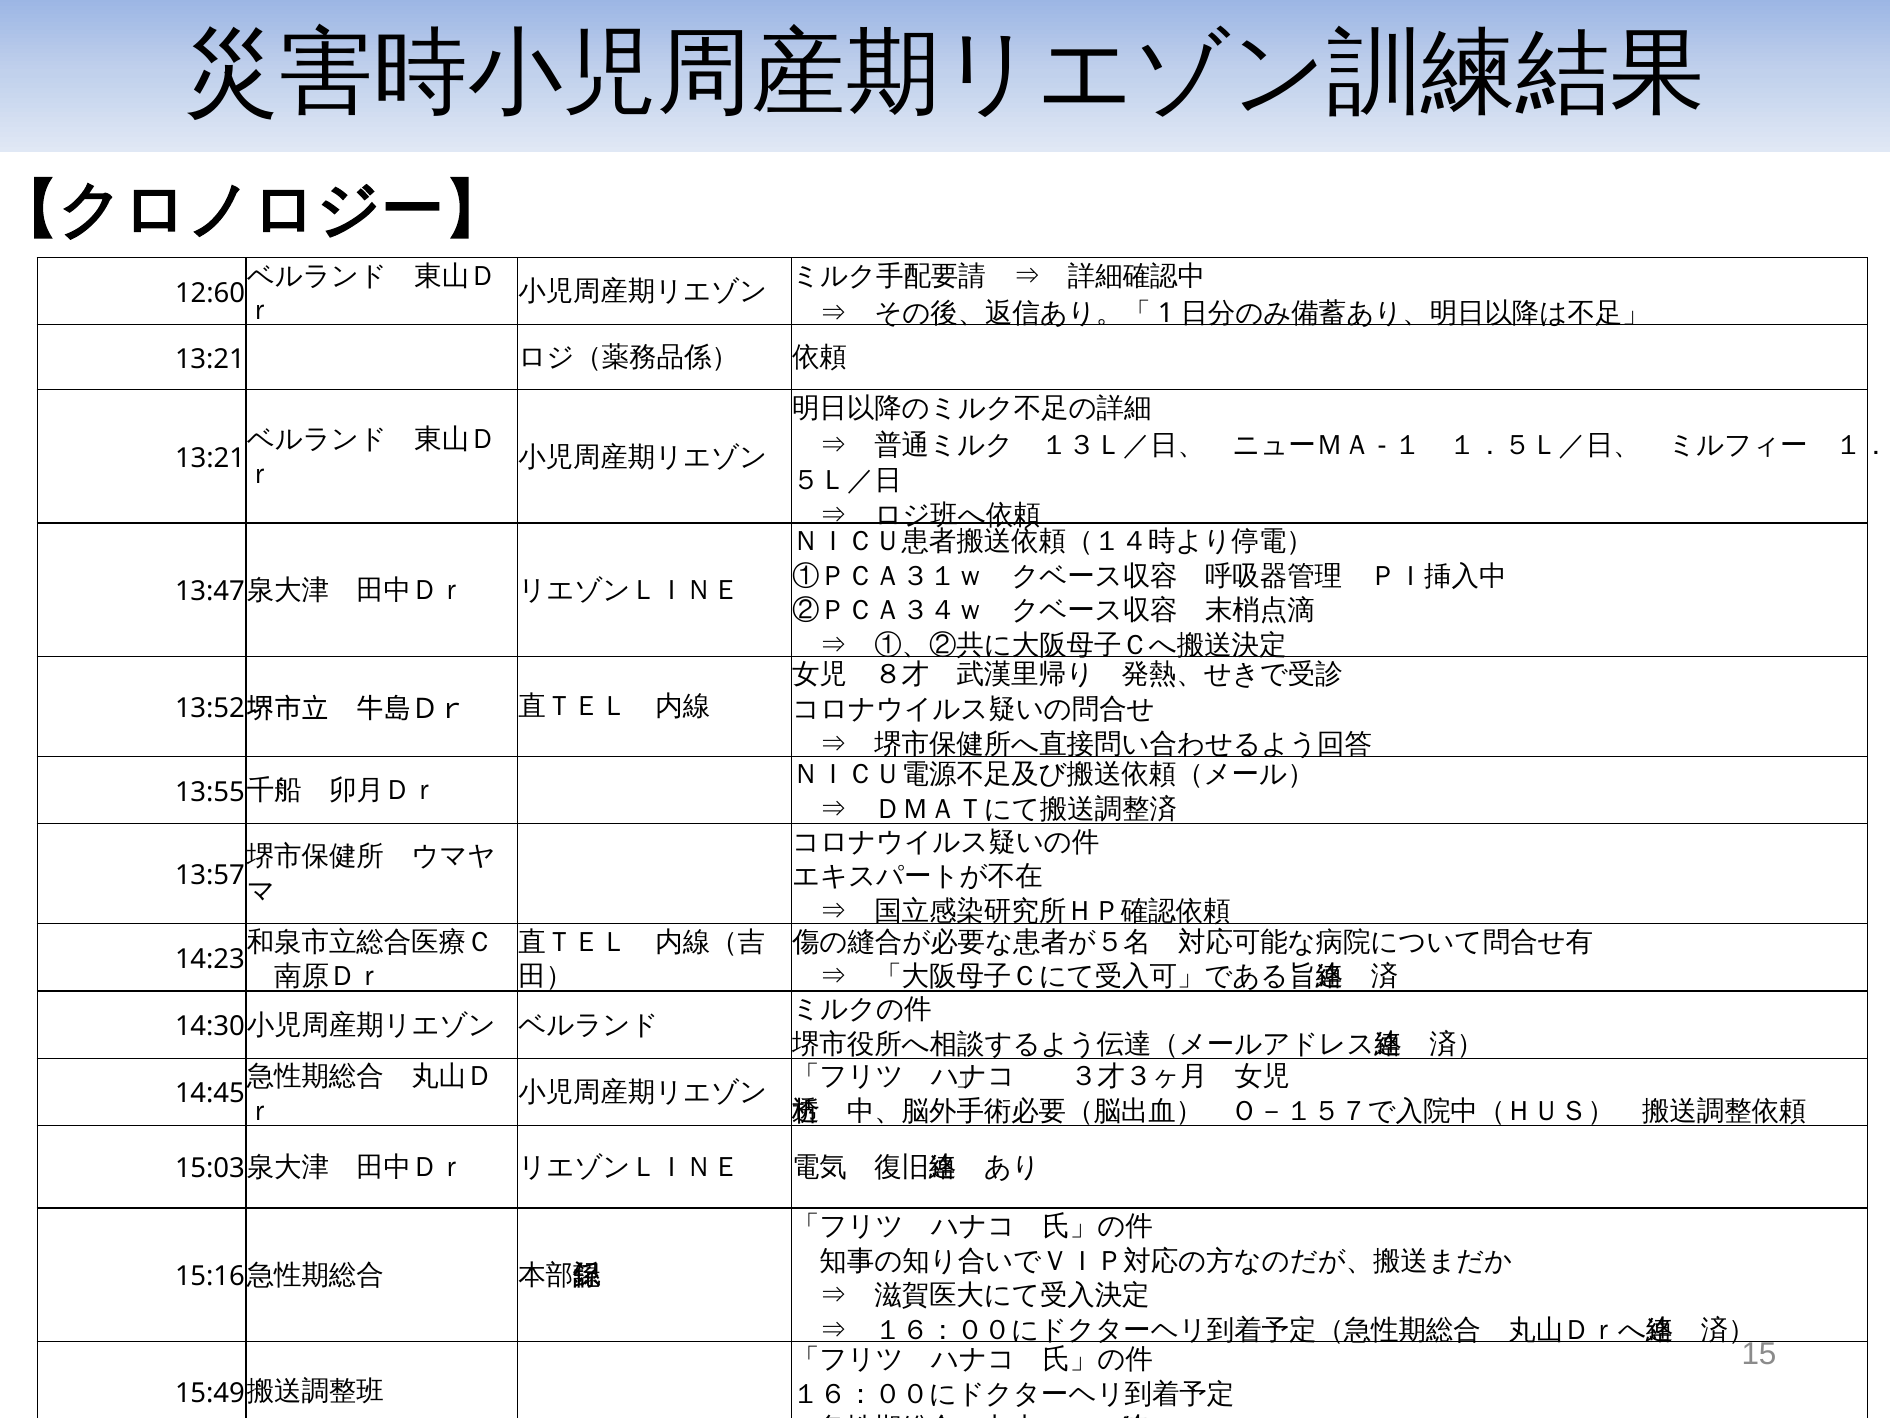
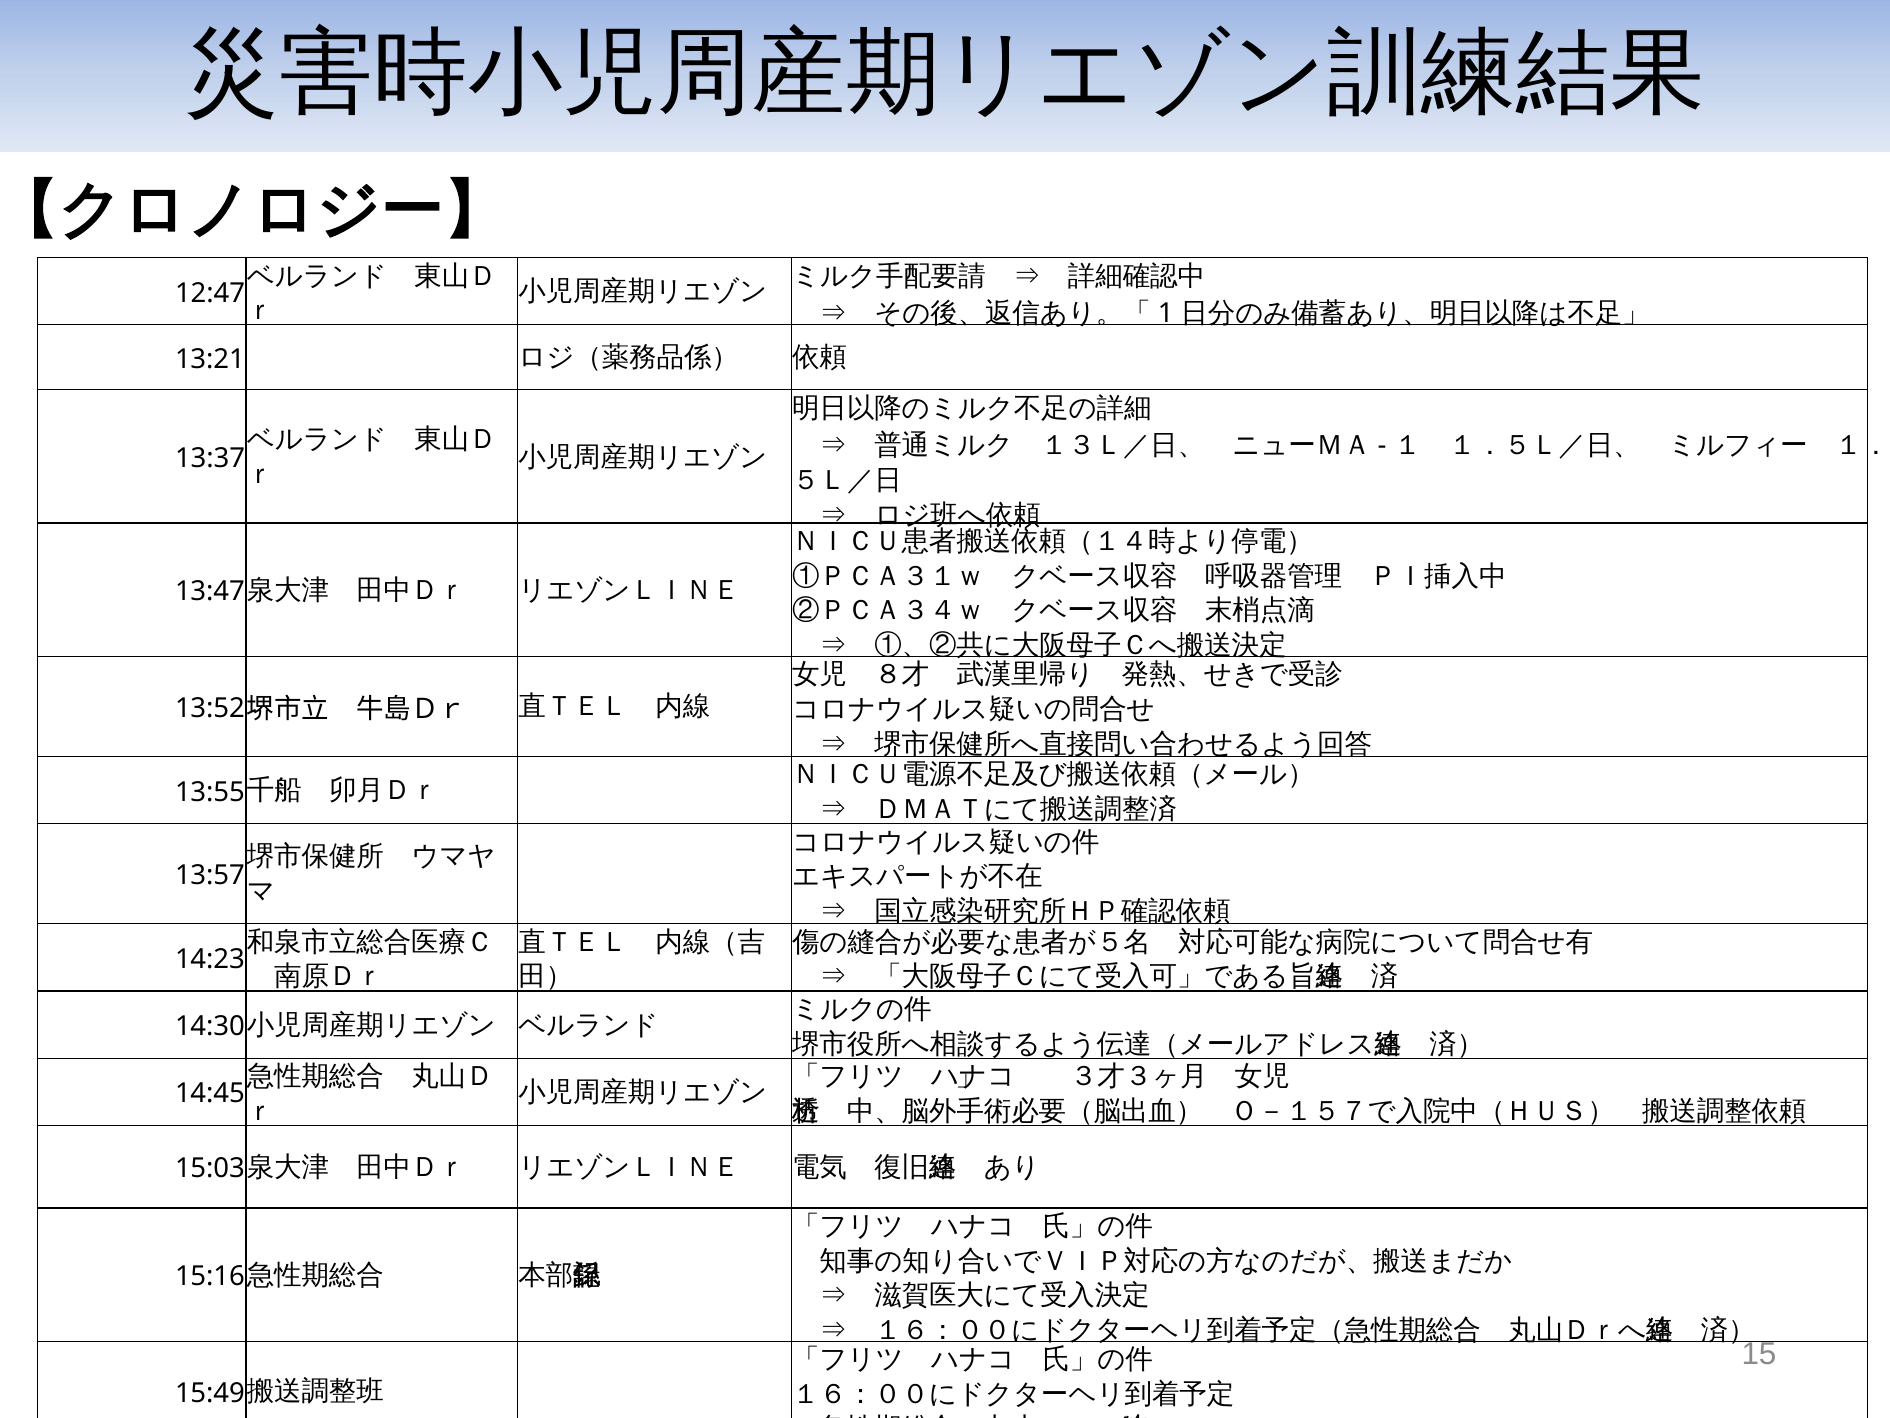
12:60: 12:60 -> 12:47 (210, 293)
13:21: 13:21 -> 13:37 (210, 458)
